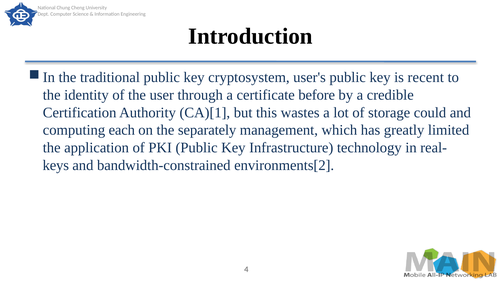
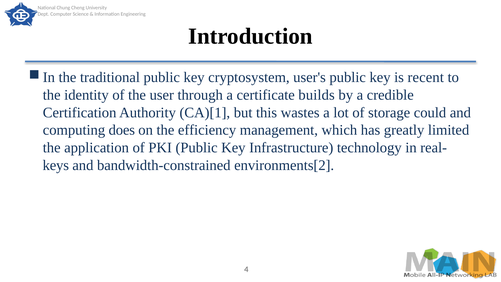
before: before -> builds (317, 95)
each: each -> does (122, 130)
separately: separately -> efficiency (207, 130)
